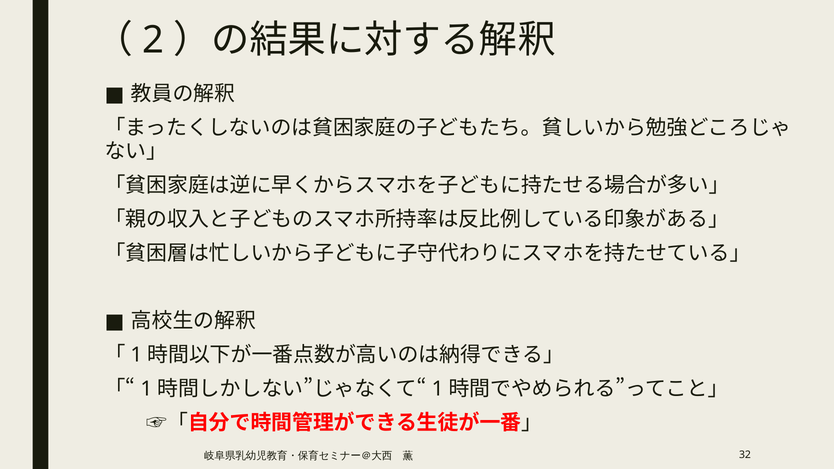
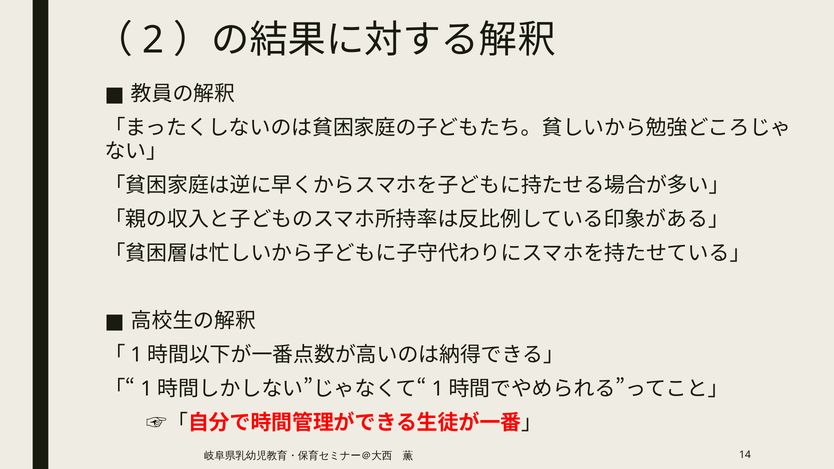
32: 32 -> 14 (745, 455)
